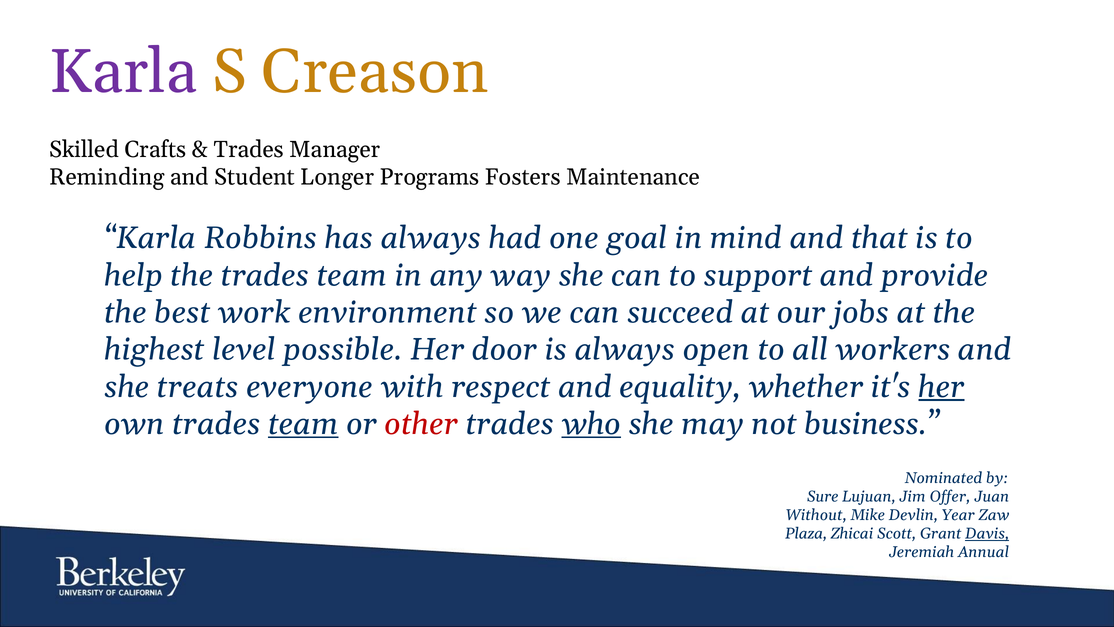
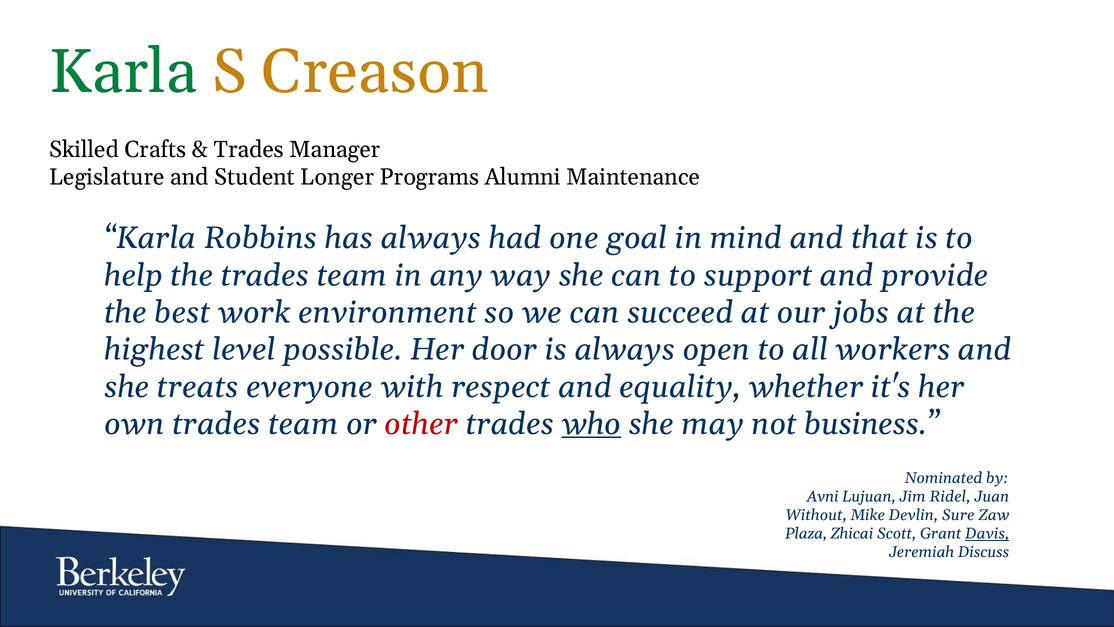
Karla colour: purple -> green (123, 72)
Reminding: Reminding -> Legislature (107, 177)
Fosters: Fosters -> Alumni (523, 177)
her underline: present -> none (941, 387)
team underline: present -> none (303, 424)
Sure: Sure -> Avni (823, 496)
Offer: Offer -> Ridel (950, 496)
Year: Year -> Sure (958, 515)
Annual: Annual -> Discuss (984, 552)
